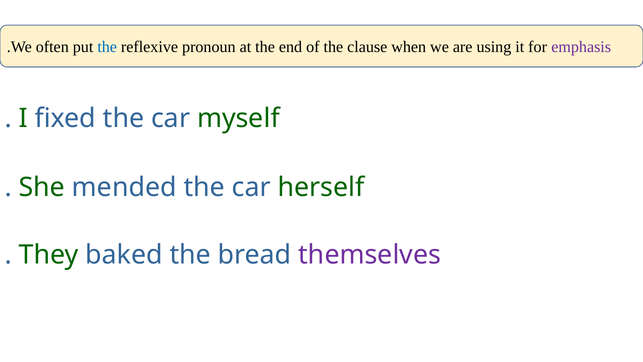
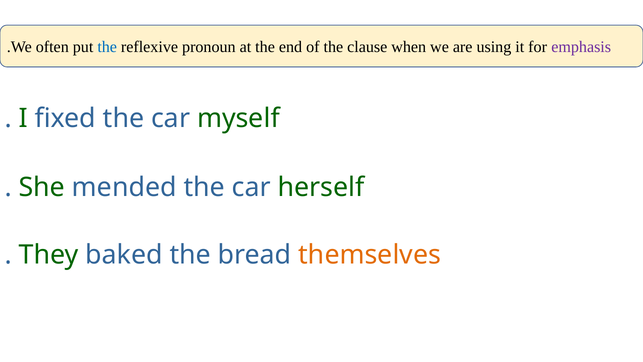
themselves colour: purple -> orange (370, 255)
